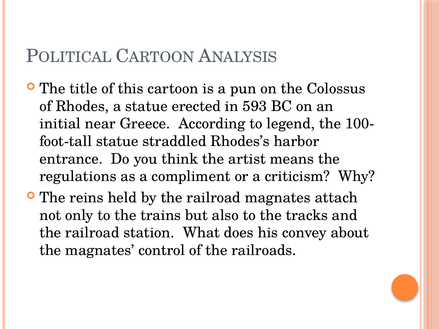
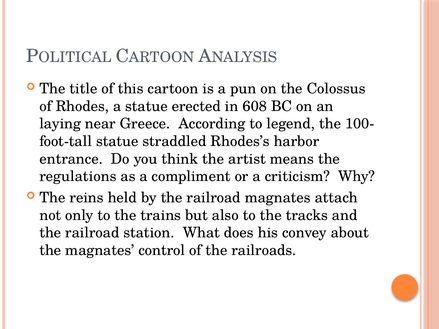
593: 593 -> 608 (255, 106)
initial: initial -> laying (60, 124)
